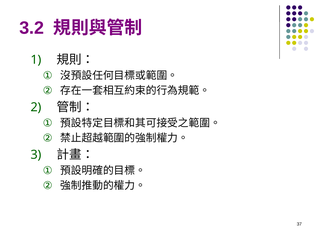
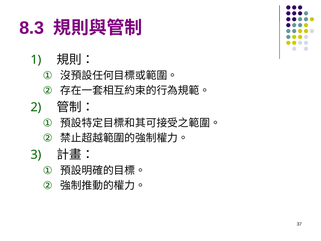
3.2: 3.2 -> 8.3 (32, 28)
